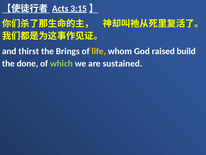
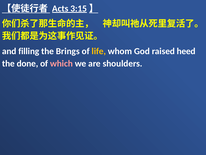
thirst: thirst -> filling (29, 51)
build: build -> heed (186, 51)
which colour: light green -> pink (61, 63)
sustained: sustained -> shoulders (123, 63)
